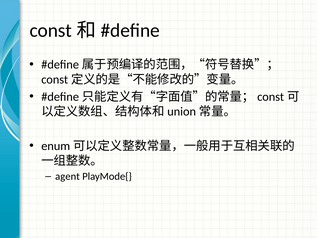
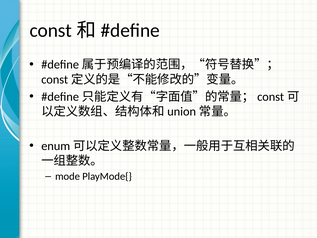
agent: agent -> mode (68, 176)
